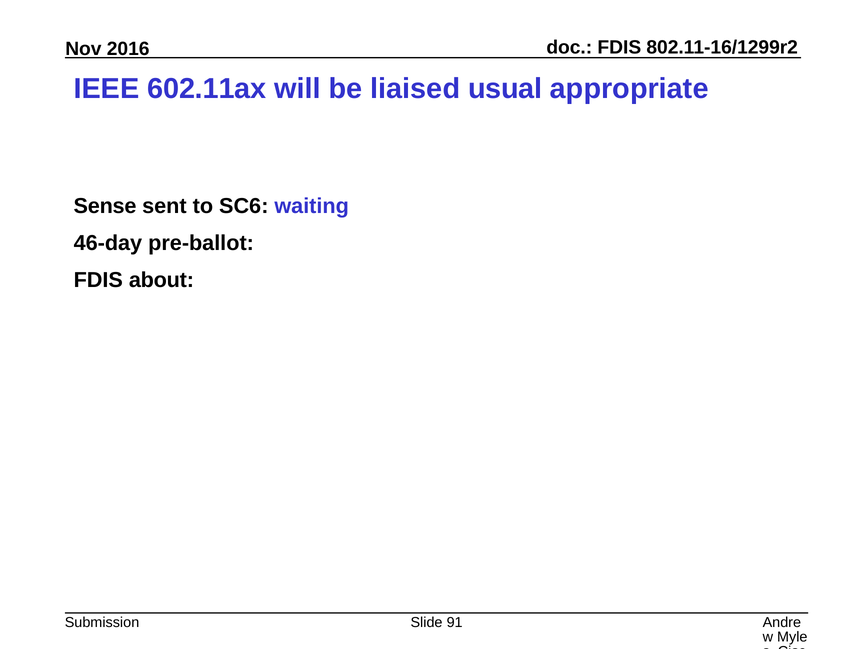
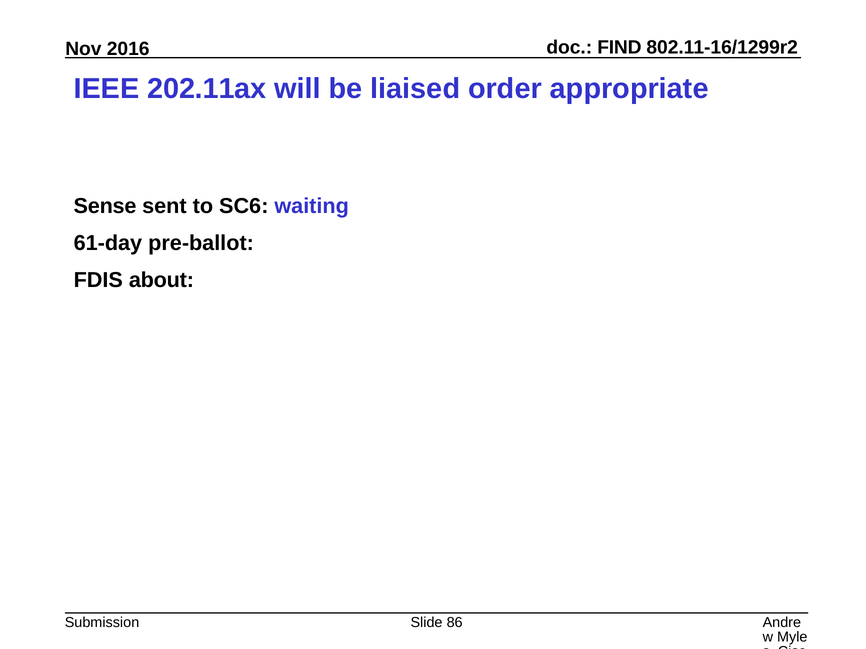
FDIS: FDIS -> FIND (619, 48)
602.11ax: 602.11ax -> 202.11ax (207, 89)
usual: usual -> order (505, 89)
46-day: 46-day -> 61-day (108, 243)
91: 91 -> 86 (455, 623)
